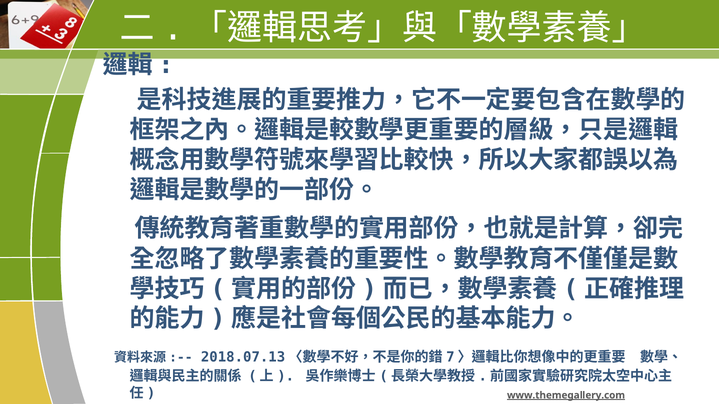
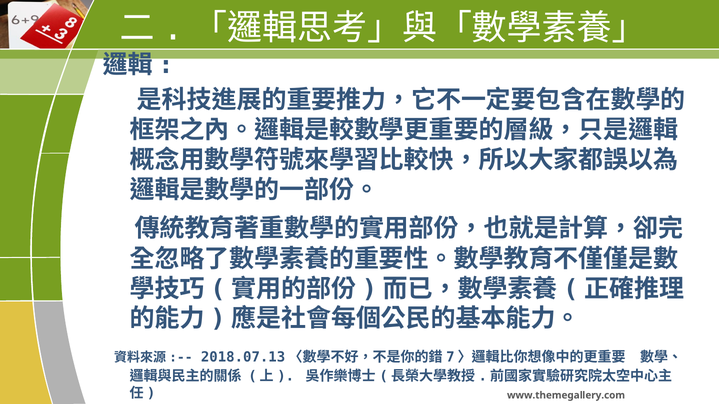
www.themegallery.com underline: present -> none (566, 396)
